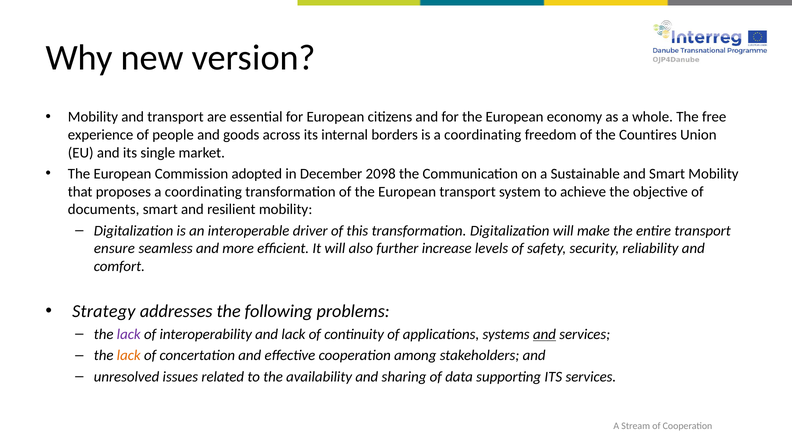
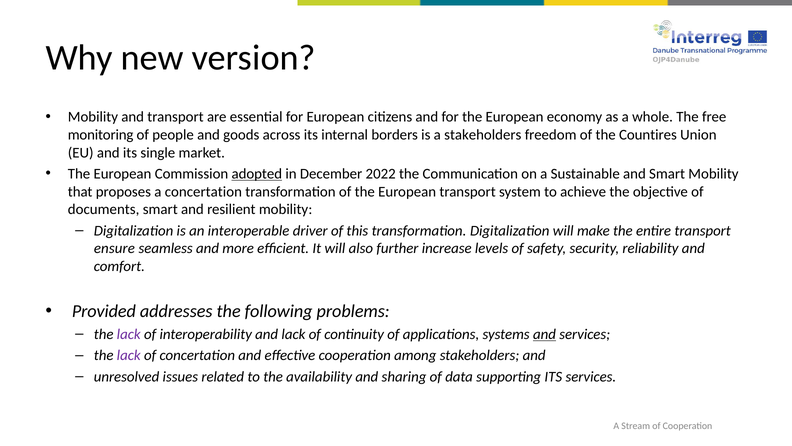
experience: experience -> monitoring (101, 135)
is a coordinating: coordinating -> stakeholders (483, 135)
adopted underline: none -> present (257, 174)
2098: 2098 -> 2022 (381, 174)
proposes a coordinating: coordinating -> concertation (203, 191)
Strategy: Strategy -> Provided (104, 311)
lack colour: orange -> purple (129, 355)
